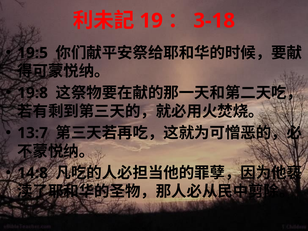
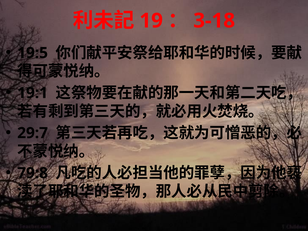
19:8: 19:8 -> 19:1 (33, 93)
13:7: 13:7 -> 29:7 (33, 133)
14:8: 14:8 -> 79:8 (33, 173)
